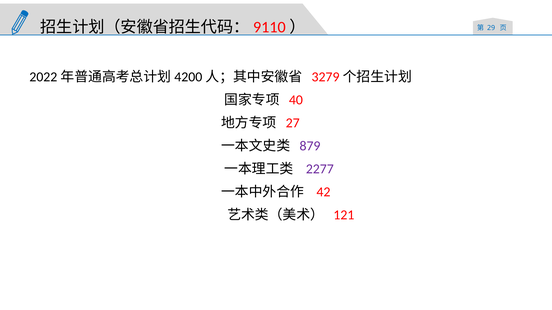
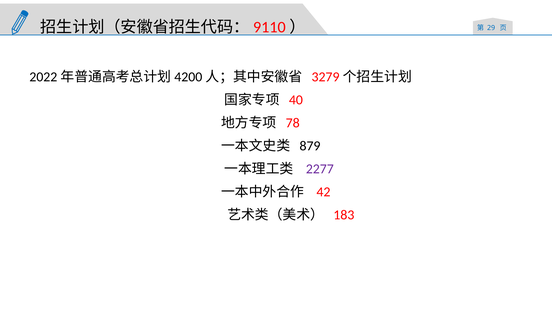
27: 27 -> 78 (293, 123)
879 colour: purple -> black (310, 146)
121: 121 -> 183 (344, 215)
